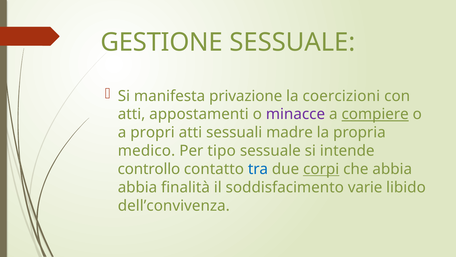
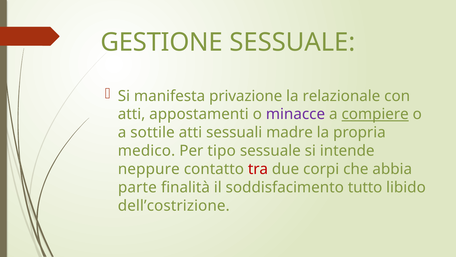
coercizioni: coercizioni -> relazionale (341, 96)
propri: propri -> sottile (152, 132)
controllo: controllo -> neppure (149, 169)
tra colour: blue -> red (258, 169)
corpi underline: present -> none (321, 169)
abbia: abbia -> parte (137, 187)
varie: varie -> tutto (365, 187)
dell’convivenza: dell’convivenza -> dell’costrizione (174, 205)
